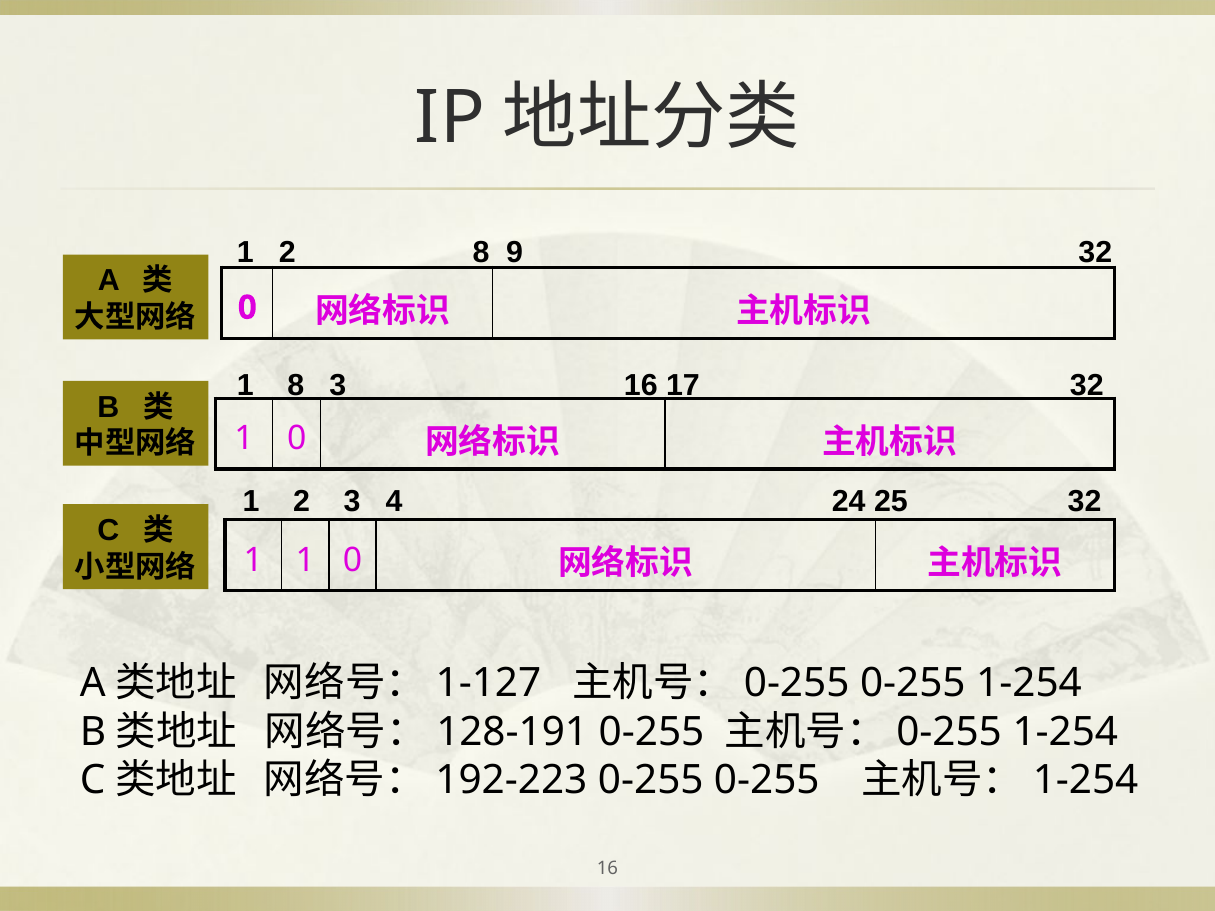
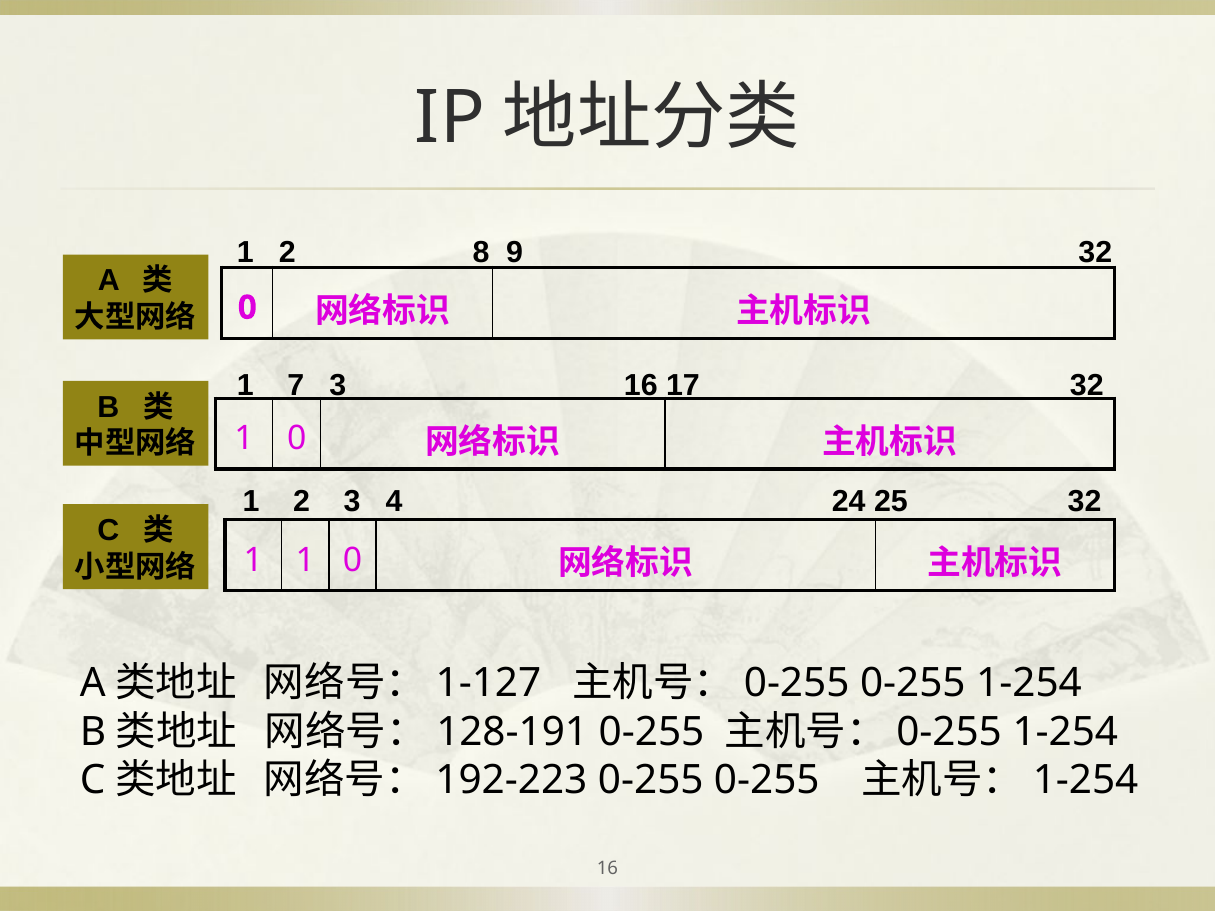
1 8: 8 -> 7 (296, 385)
